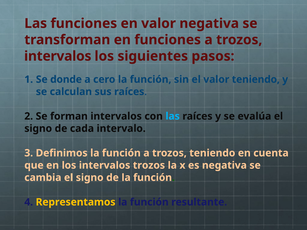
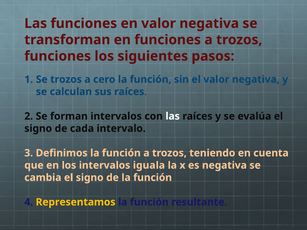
intervalos: intervalos -> funciones (58, 56)
Se donde: donde -> trozos (66, 79)
el valor teniendo: teniendo -> negativa (256, 79)
las colour: light blue -> white (173, 116)
intervalos trozos: trozos -> iguala (149, 165)
